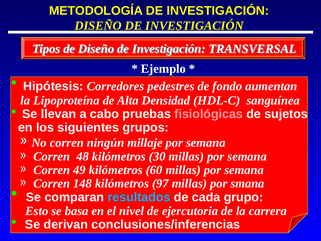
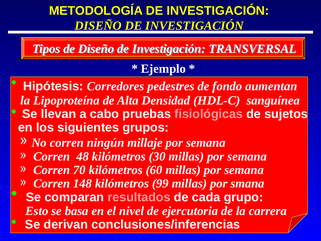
49: 49 -> 70 (79, 170)
97: 97 -> 99 (160, 183)
resultados colour: light blue -> pink (139, 197)
